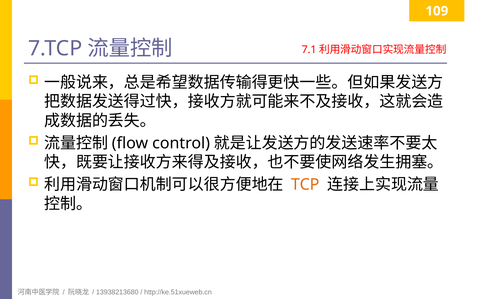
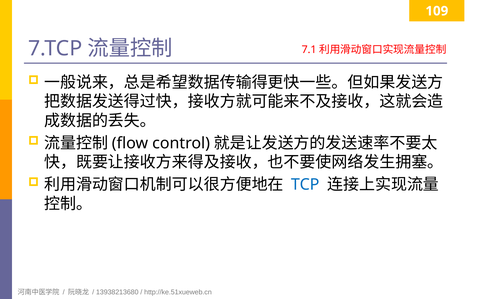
TCP colour: orange -> blue (305, 185)
